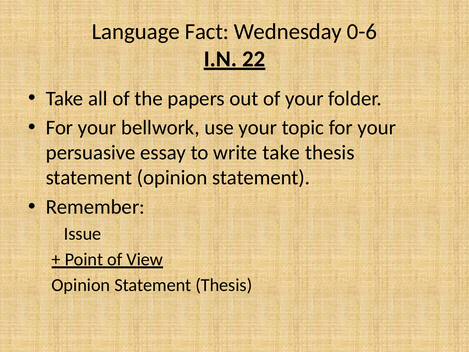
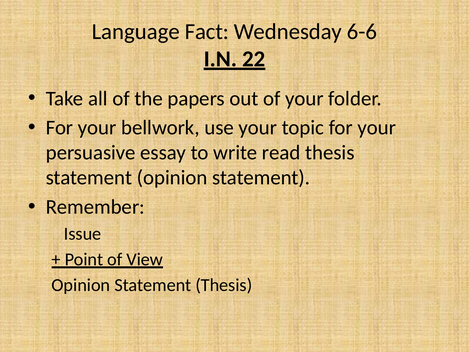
0-6: 0-6 -> 6-6 (362, 32)
write take: take -> read (281, 153)
